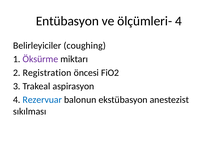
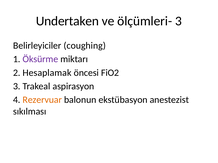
Entübasyon: Entübasyon -> Undertaken (67, 21)
ölçümleri- 4: 4 -> 3 (178, 21)
Registration: Registration -> Hesaplamak (47, 73)
Rezervuar colour: blue -> orange (42, 100)
